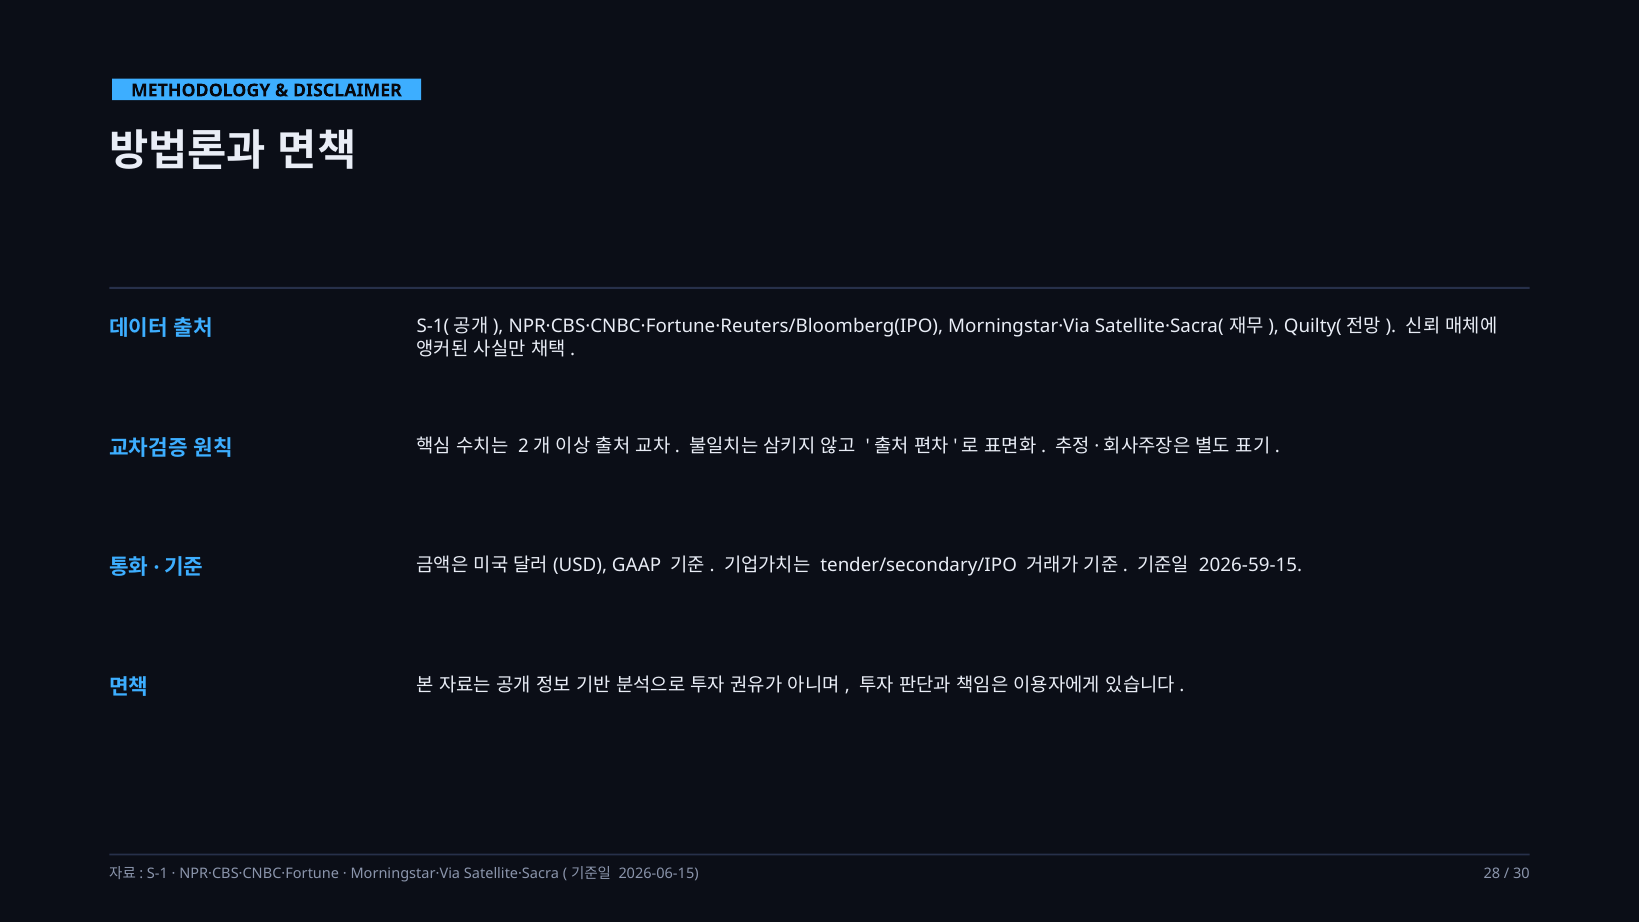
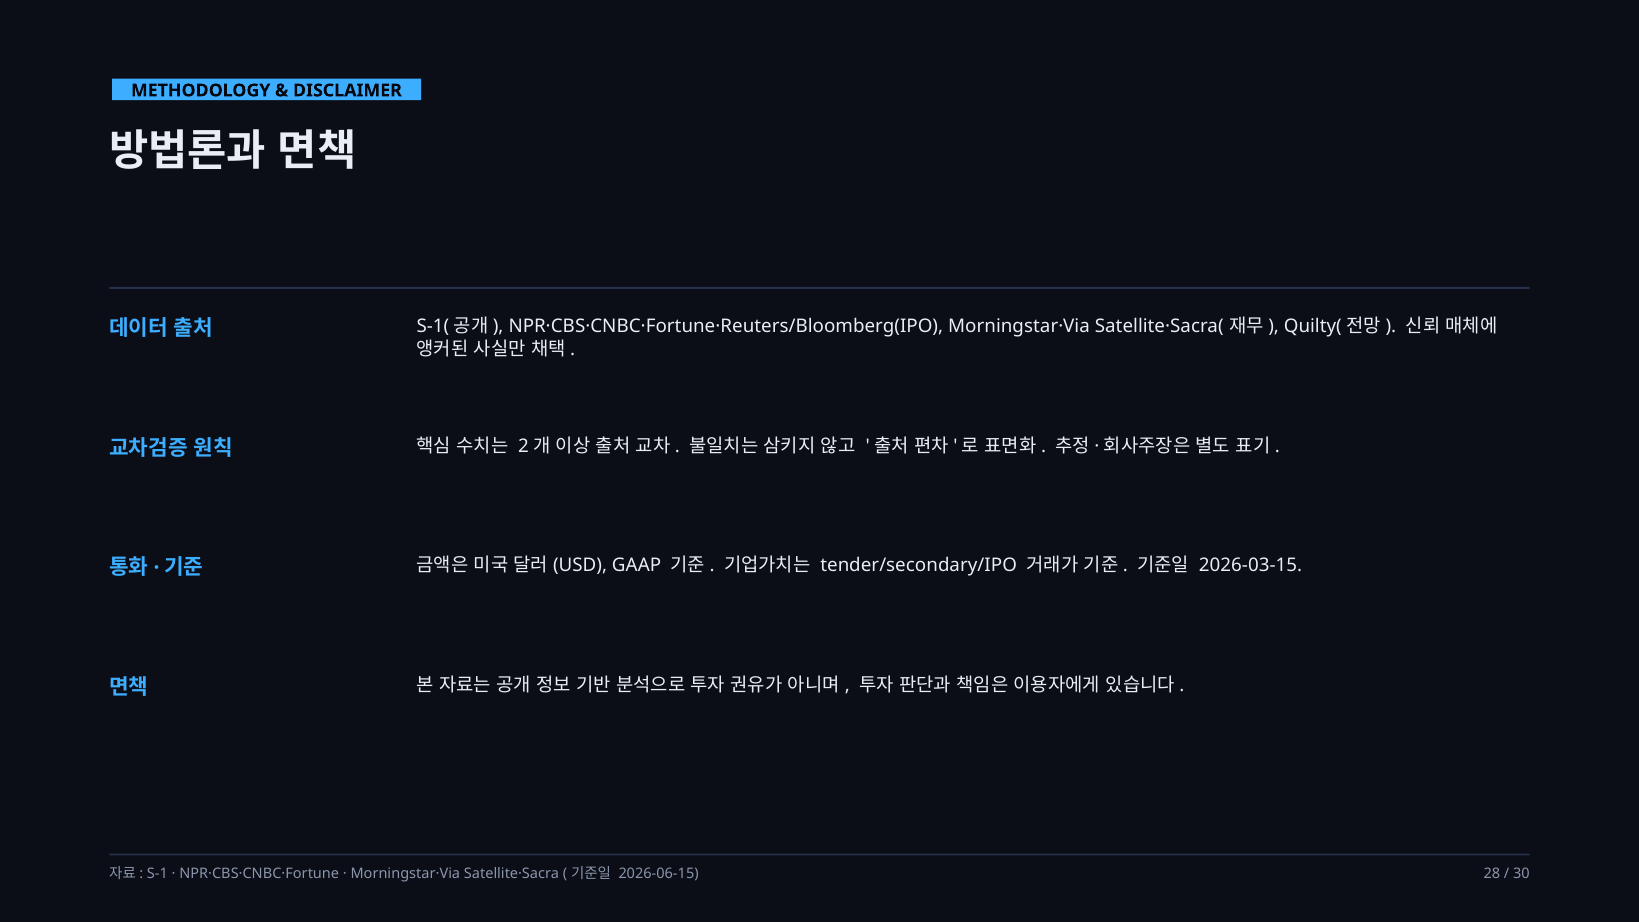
2026-59-15: 2026-59-15 -> 2026-03-15 (1251, 566)
